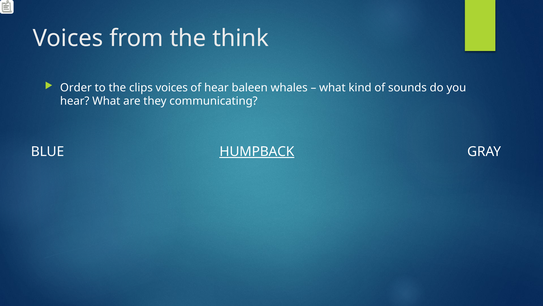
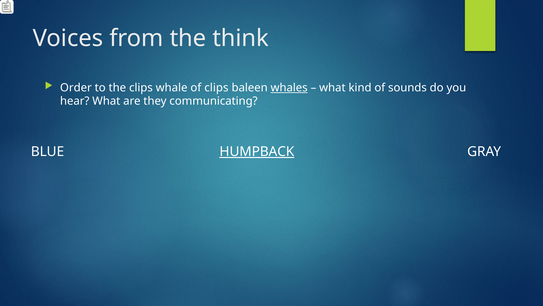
clips voices: voices -> whale (172, 87)
of hear: hear -> clips (216, 87)
whales underline: none -> present (289, 87)
